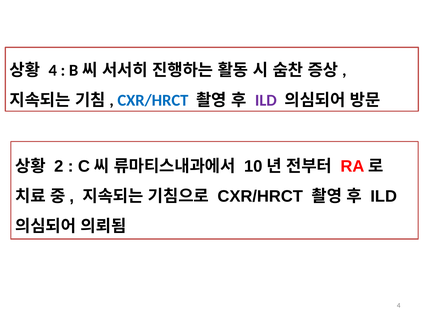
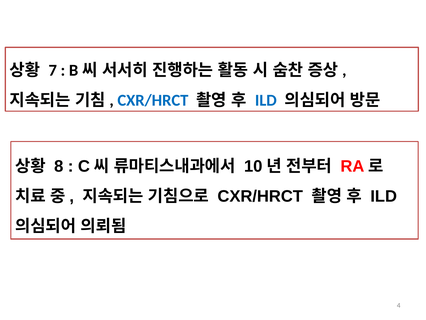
4: 4 -> 7 (53, 70)
ILD colour: purple -> blue (266, 100)
2: 2 -> 8 (59, 166)
